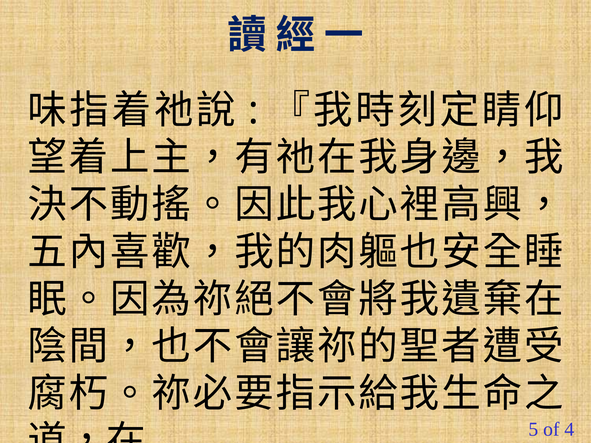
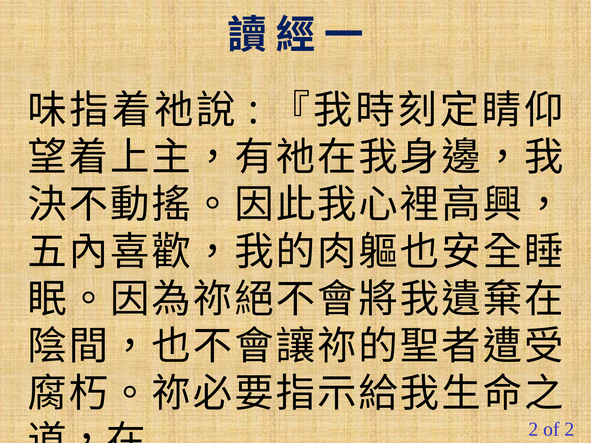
5: 5 -> 2 (533, 430)
of 4: 4 -> 2 (569, 430)
